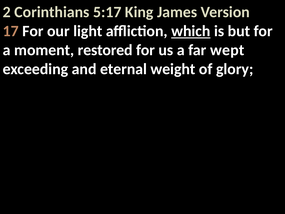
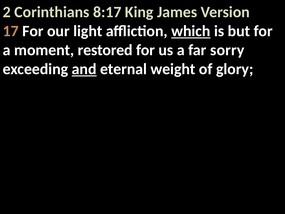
5:17: 5:17 -> 8:17 (107, 12)
wept: wept -> sorry (227, 50)
and underline: none -> present (84, 69)
